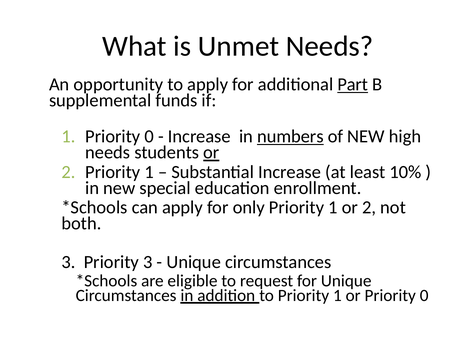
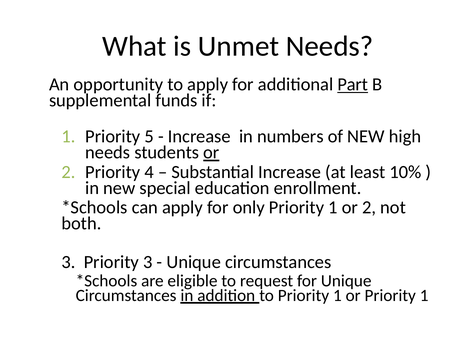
1 Priority 0: 0 -> 5 (149, 137)
numbers underline: present -> none (290, 137)
2 Priority 1: 1 -> 4 (149, 172)
or Priority 0: 0 -> 1 (424, 296)
